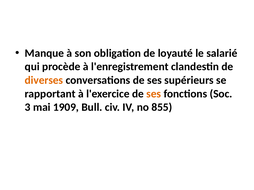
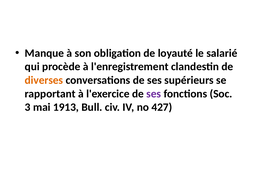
ses colour: orange -> purple (154, 94)
1909: 1909 -> 1913 (66, 107)
855: 855 -> 427 (162, 107)
